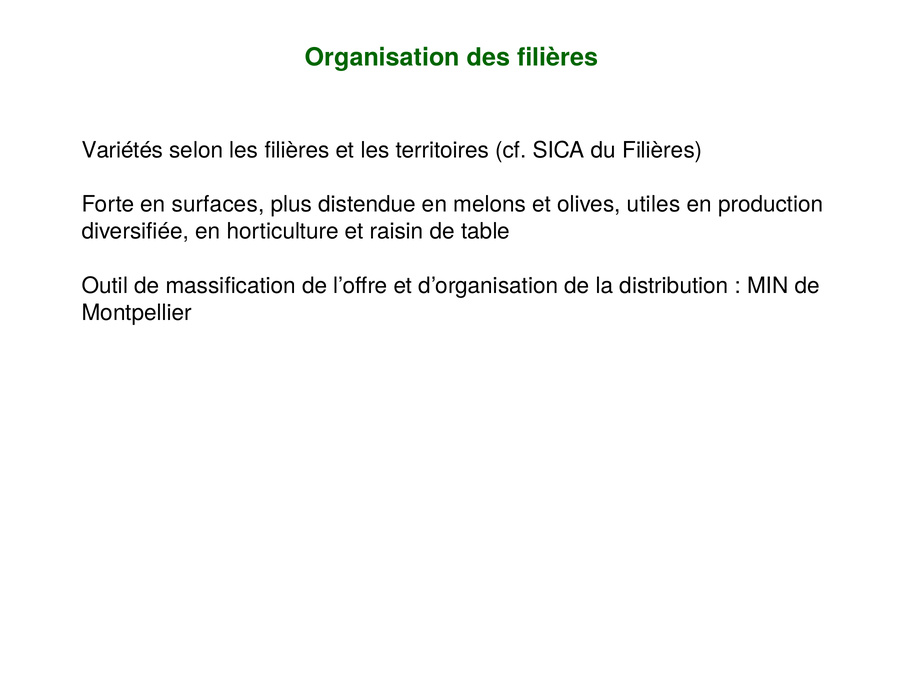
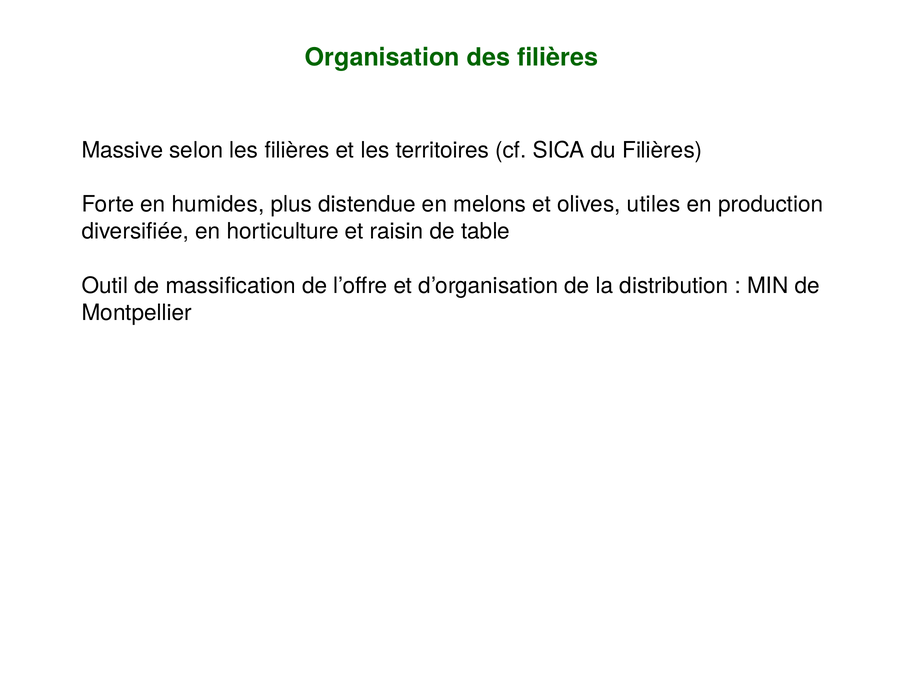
Variétés: Variétés -> Massive (122, 150)
surfaces: surfaces -> humides (218, 205)
